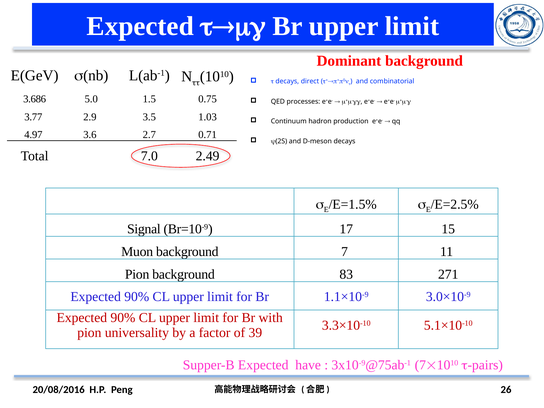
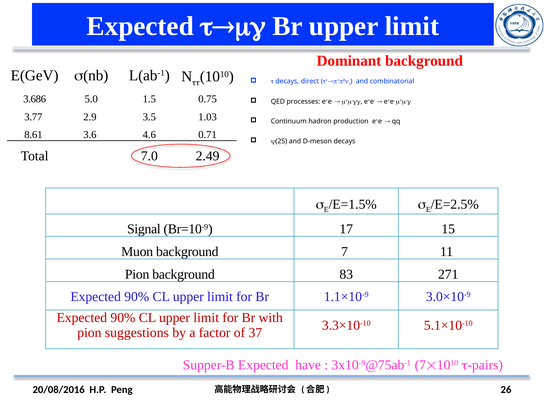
4.97: 4.97 -> 8.61 (33, 135)
2.7: 2.7 -> 4.6 (149, 135)
universality: universality -> suggestions (137, 333)
39: 39 -> 37 (255, 333)
